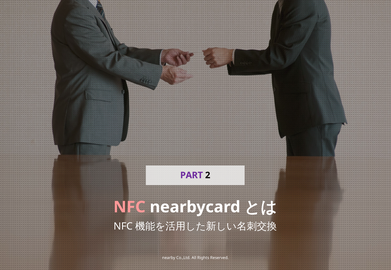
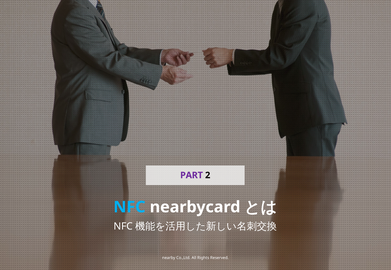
NFC colour: pink -> light blue (129, 208)
